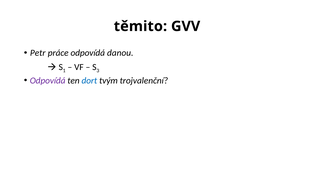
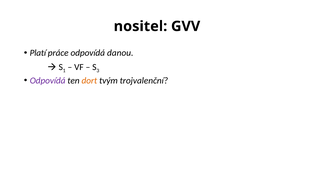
těmito: těmito -> nositel (140, 26)
Petr: Petr -> Platí (38, 53)
dort colour: blue -> orange (89, 81)
